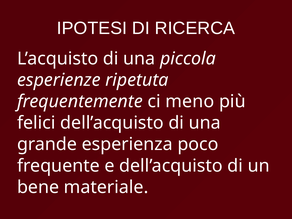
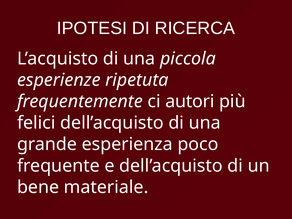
meno: meno -> autori (190, 101)
